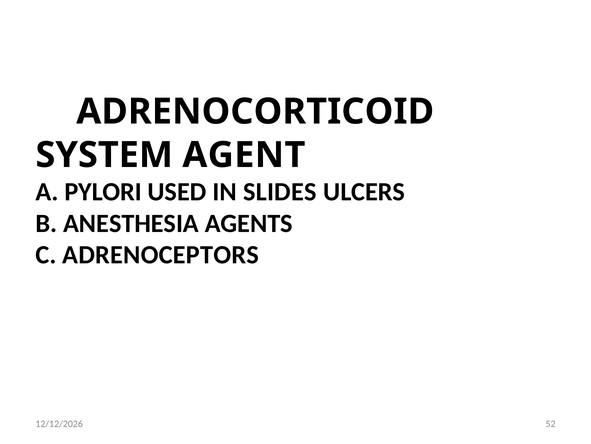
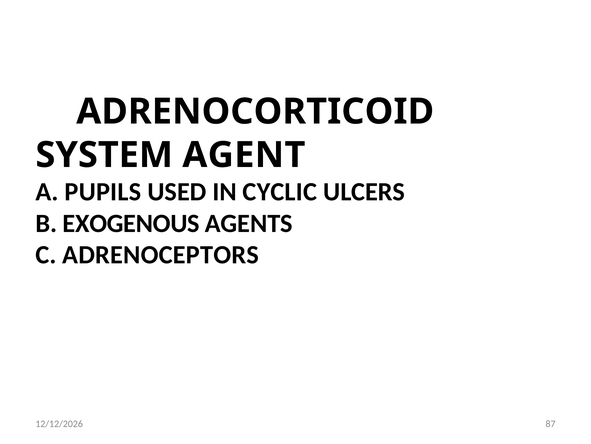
PYLORI: PYLORI -> PUPILS (103, 191)
SLIDES: SLIDES -> CYCLIC (280, 191)
ANESTHESIA: ANESTHESIA -> EXOGENOUS (131, 223)
52: 52 -> 87 (551, 423)
